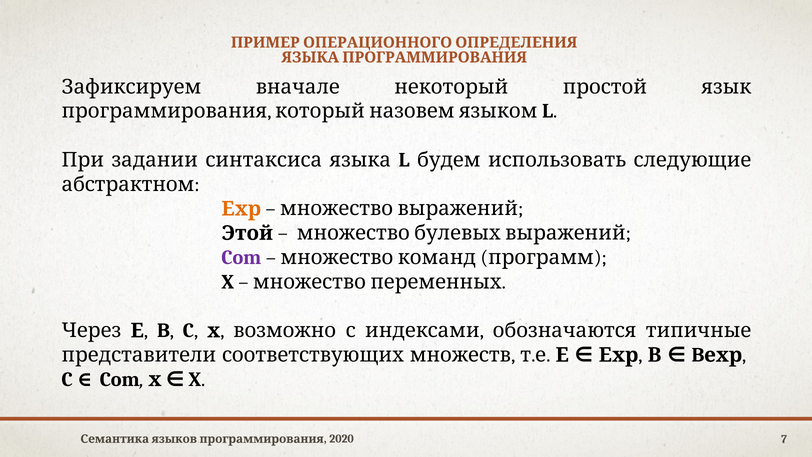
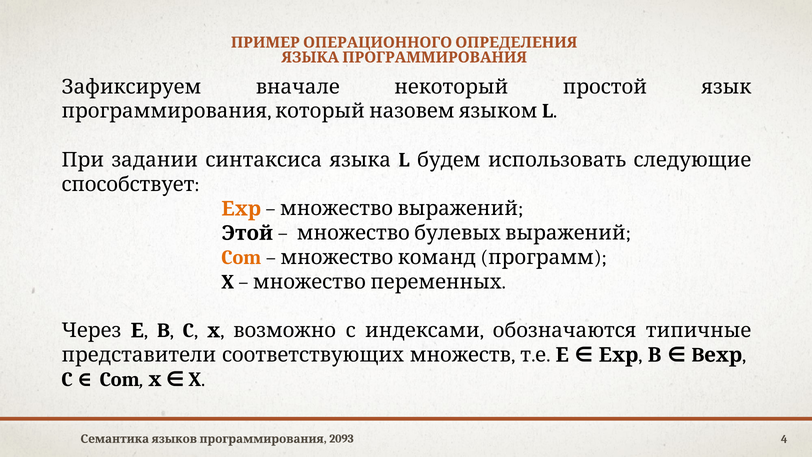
абстрактном: абстрактном -> способствует (128, 184)
Com colour: purple -> orange (241, 257)
2020: 2020 -> 2093 (342, 439)
7: 7 -> 4 (784, 439)
